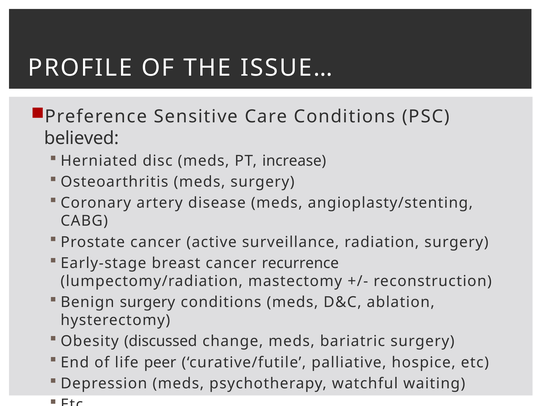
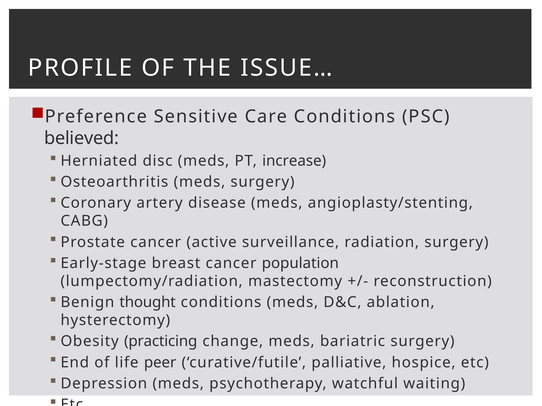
recurrence: recurrence -> population (300, 263)
Benign surgery: surgery -> thought (148, 303)
discussed: discussed -> practicing (161, 342)
